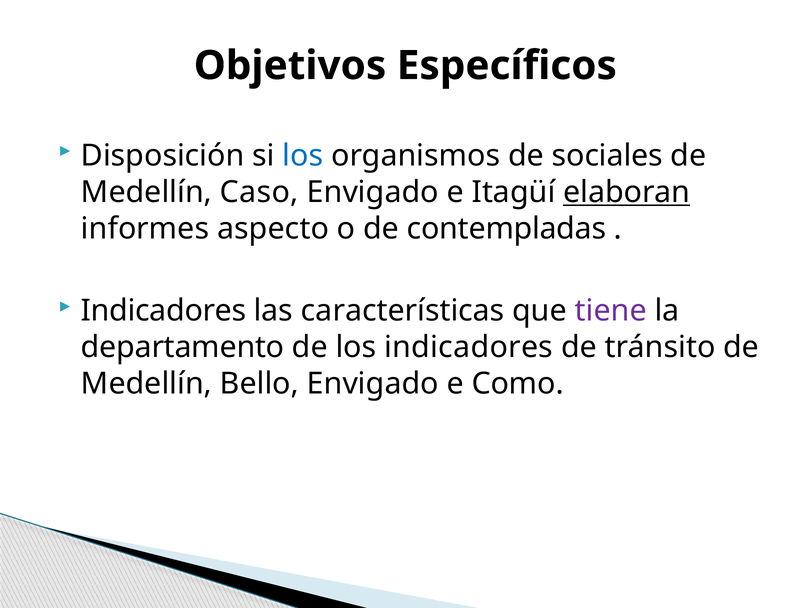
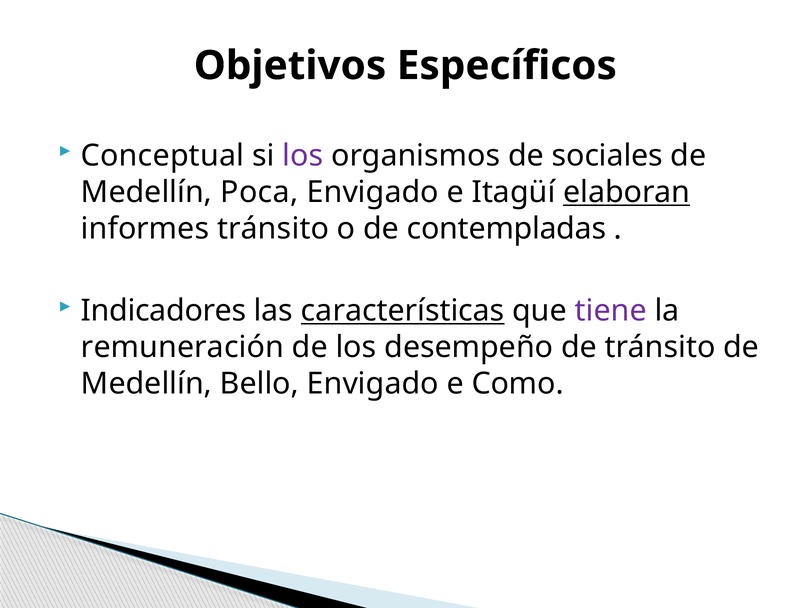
Disposición: Disposición -> Conceptual (163, 156)
los colour: blue -> purple (303, 156)
Caso: Caso -> Poca (259, 192)
informes aspecto: aspecto -> tránsito (273, 229)
características underline: none -> present (403, 311)
departamento: departamento -> remuneración (182, 347)
los indicadores: indicadores -> desempeño (469, 347)
